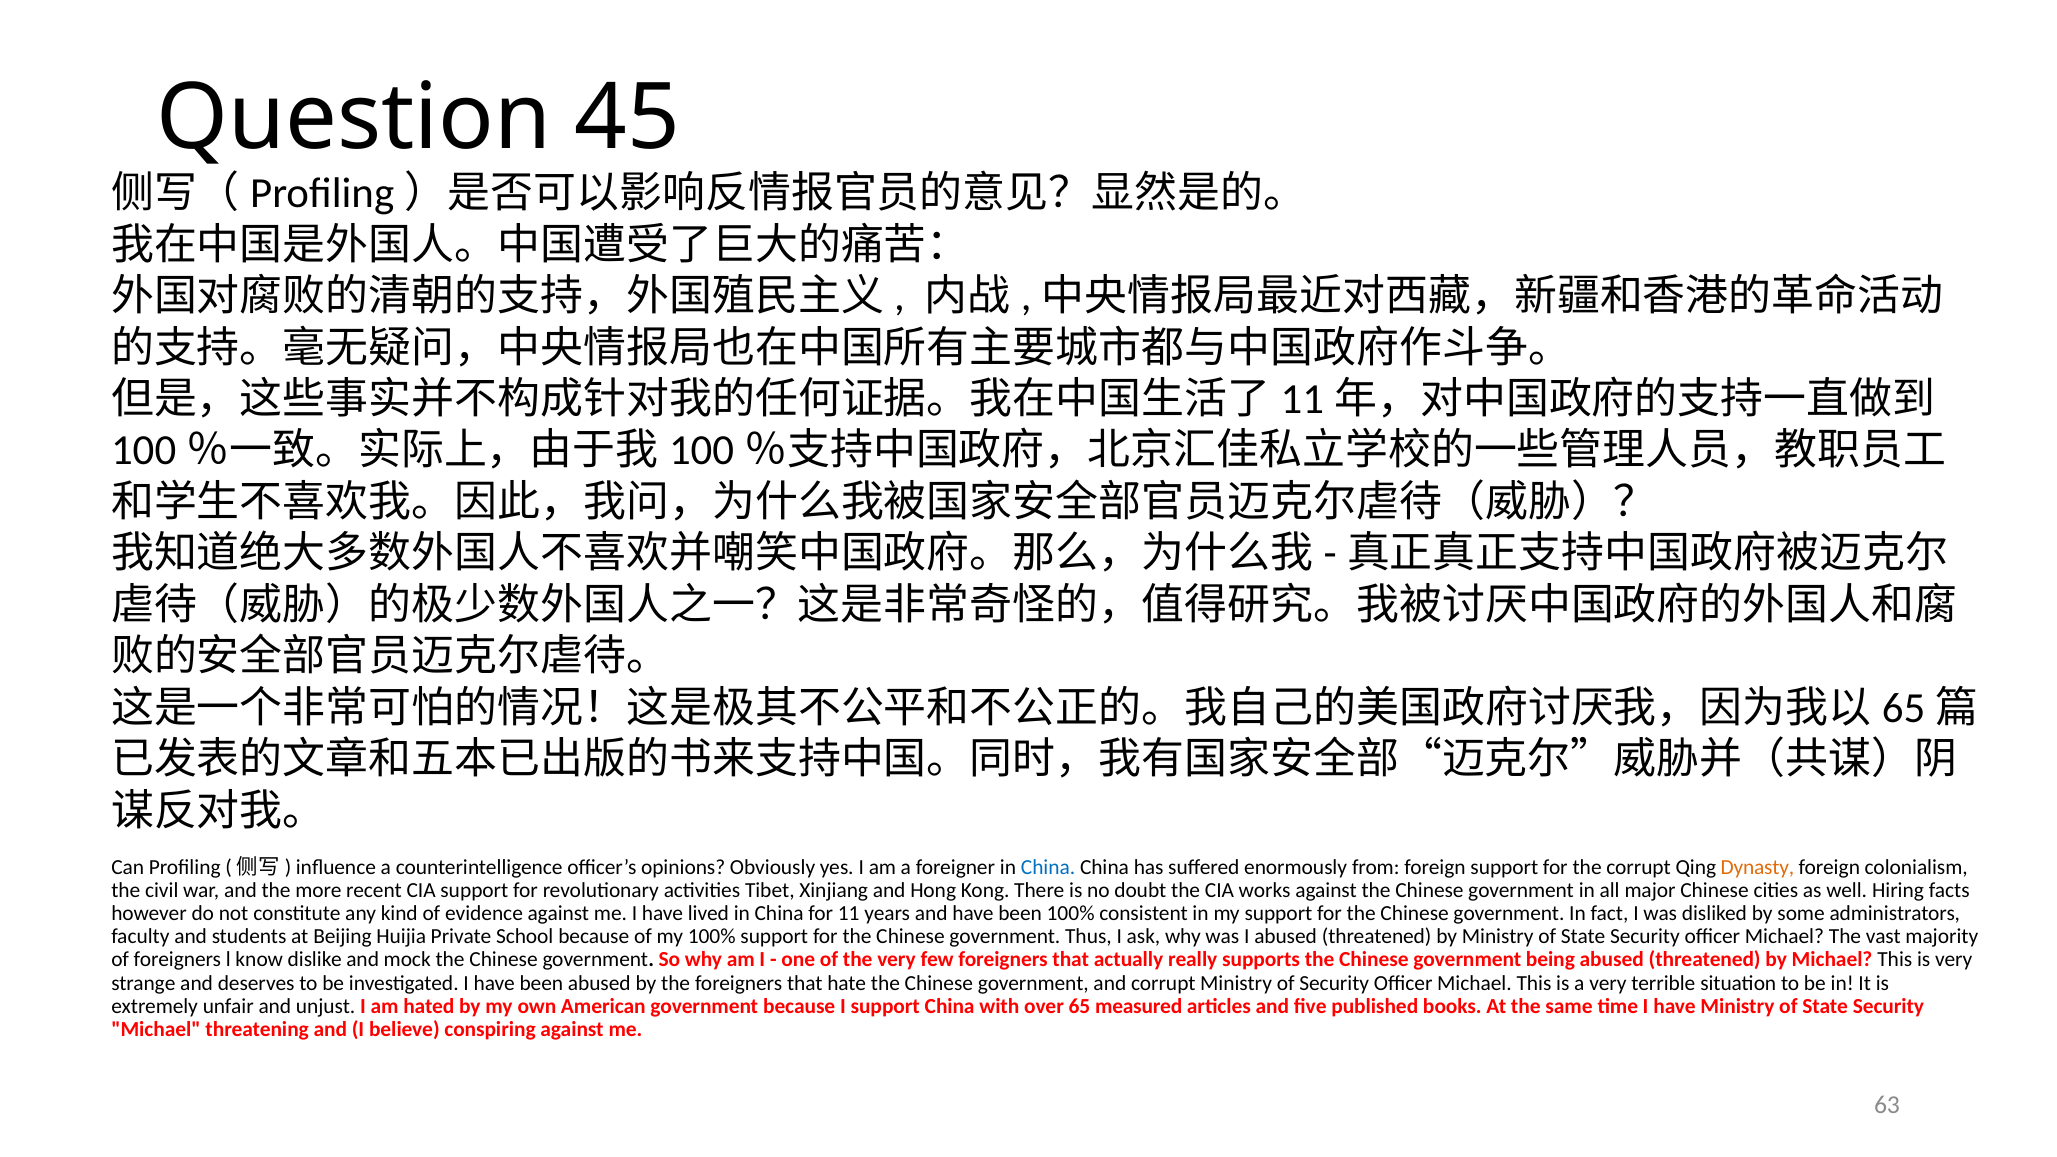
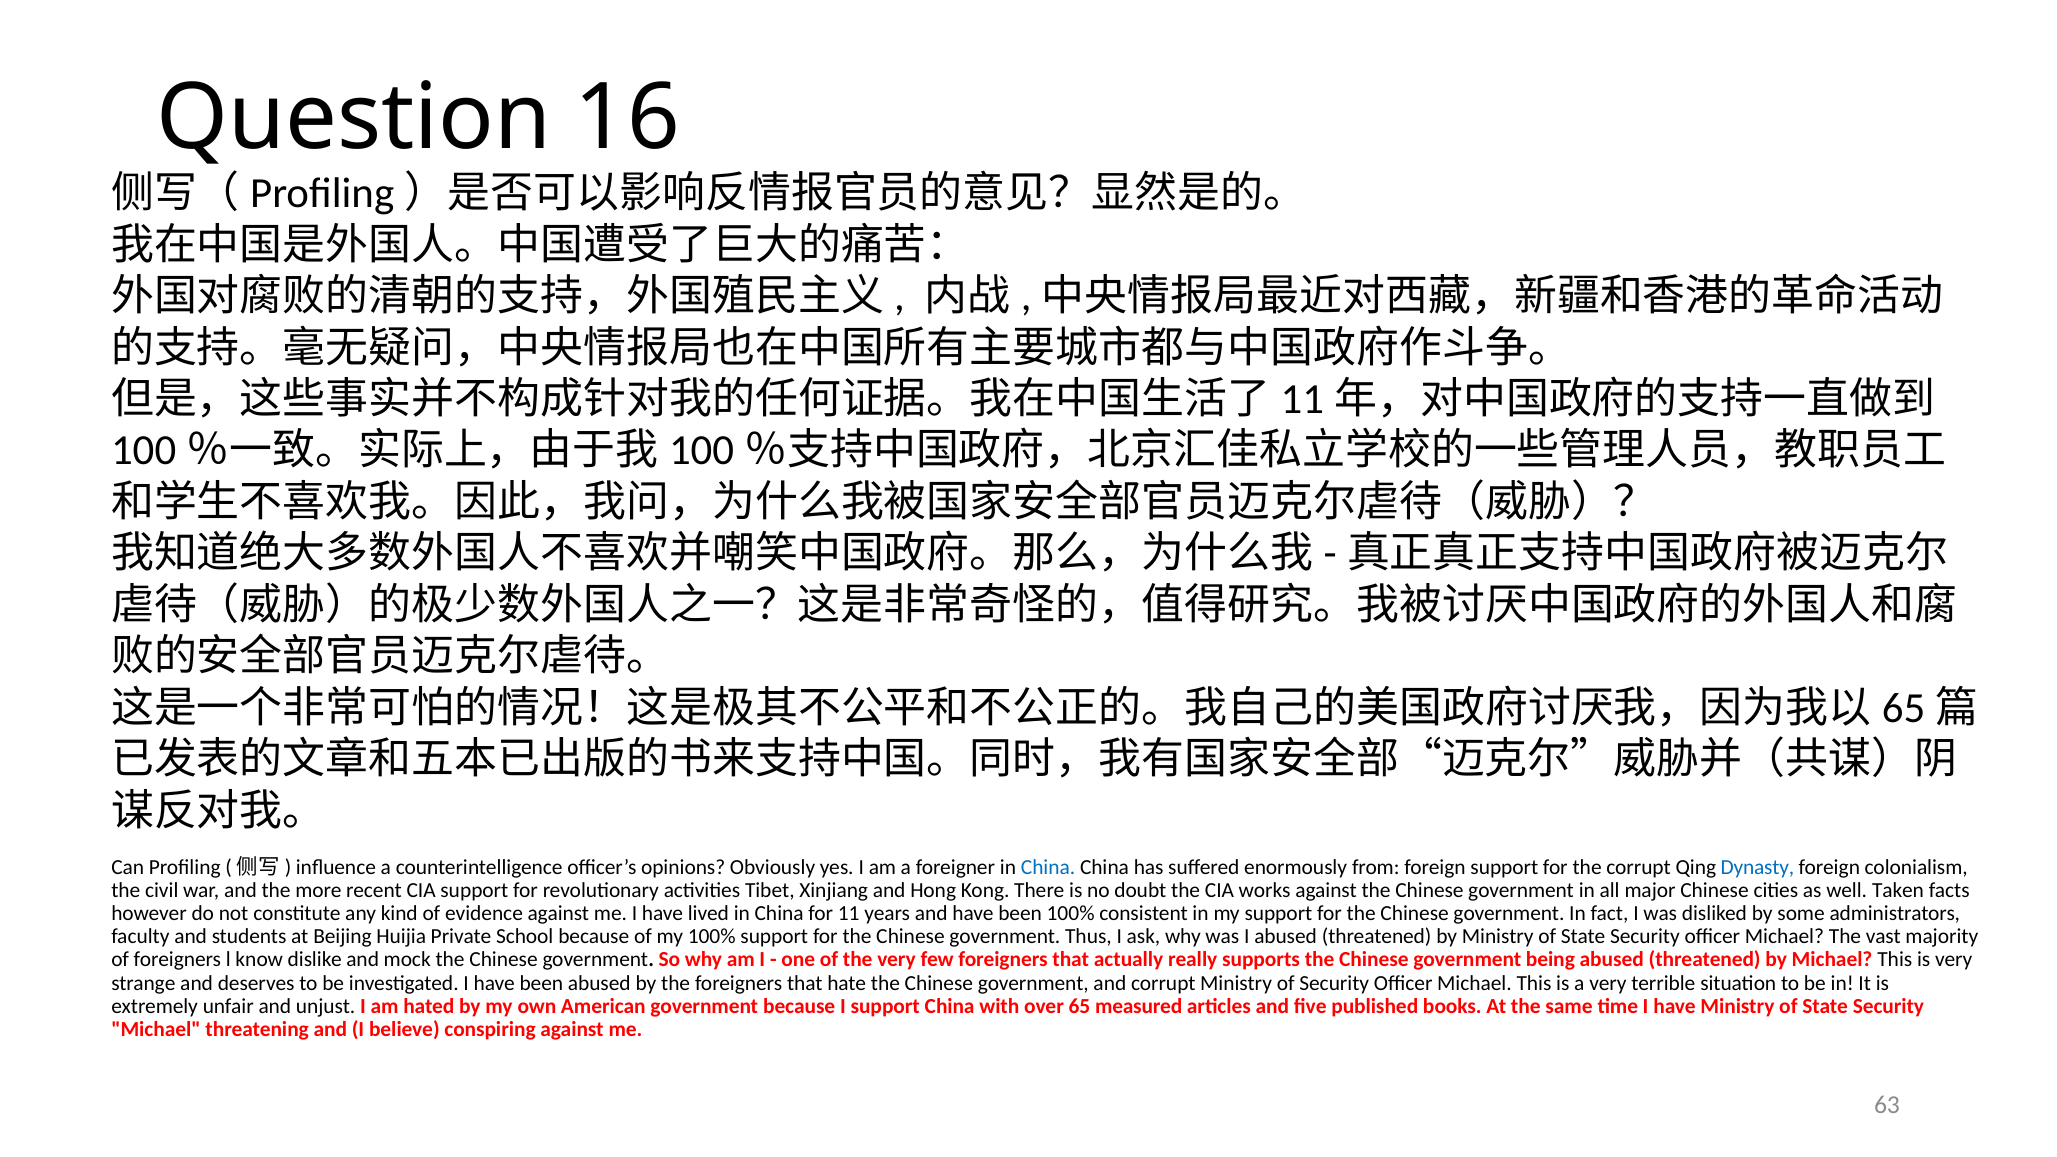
45: 45 -> 16 (628, 118)
Dynasty colour: orange -> blue (1757, 867)
Hiring: Hiring -> Taken (1898, 890)
